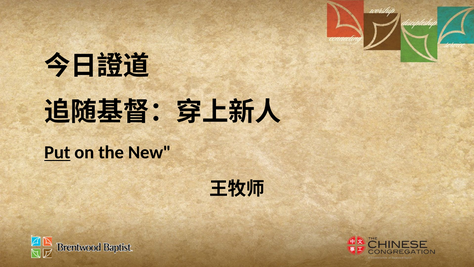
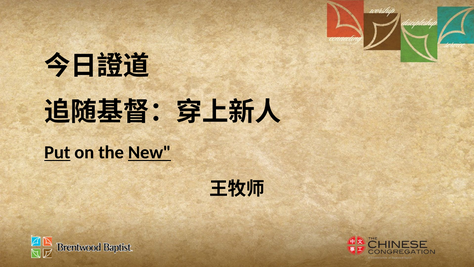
New underline: none -> present (150, 152)
